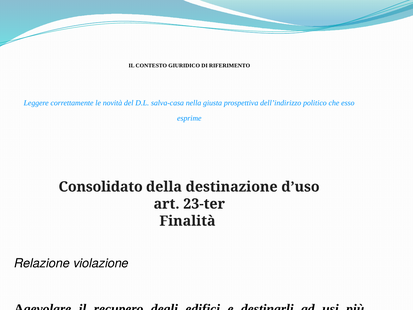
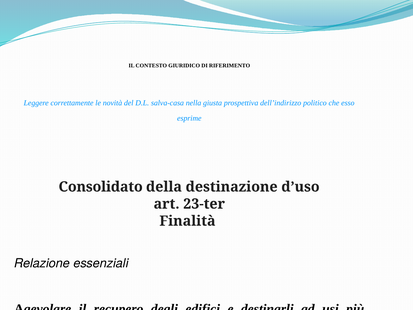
violazione: violazione -> essenziali (101, 263)
